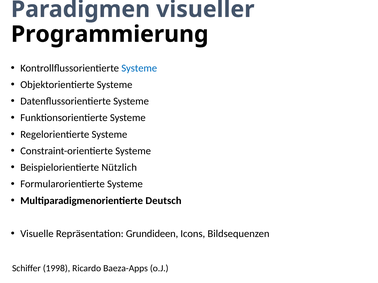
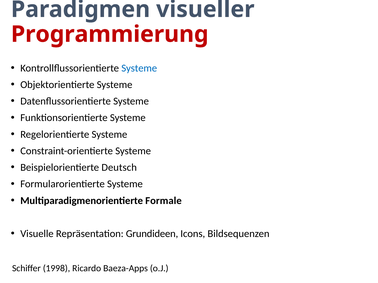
Programmierung colour: black -> red (110, 34)
Nützlich: Nützlich -> Deutsch (119, 168)
Deutsch: Deutsch -> Formale (163, 201)
